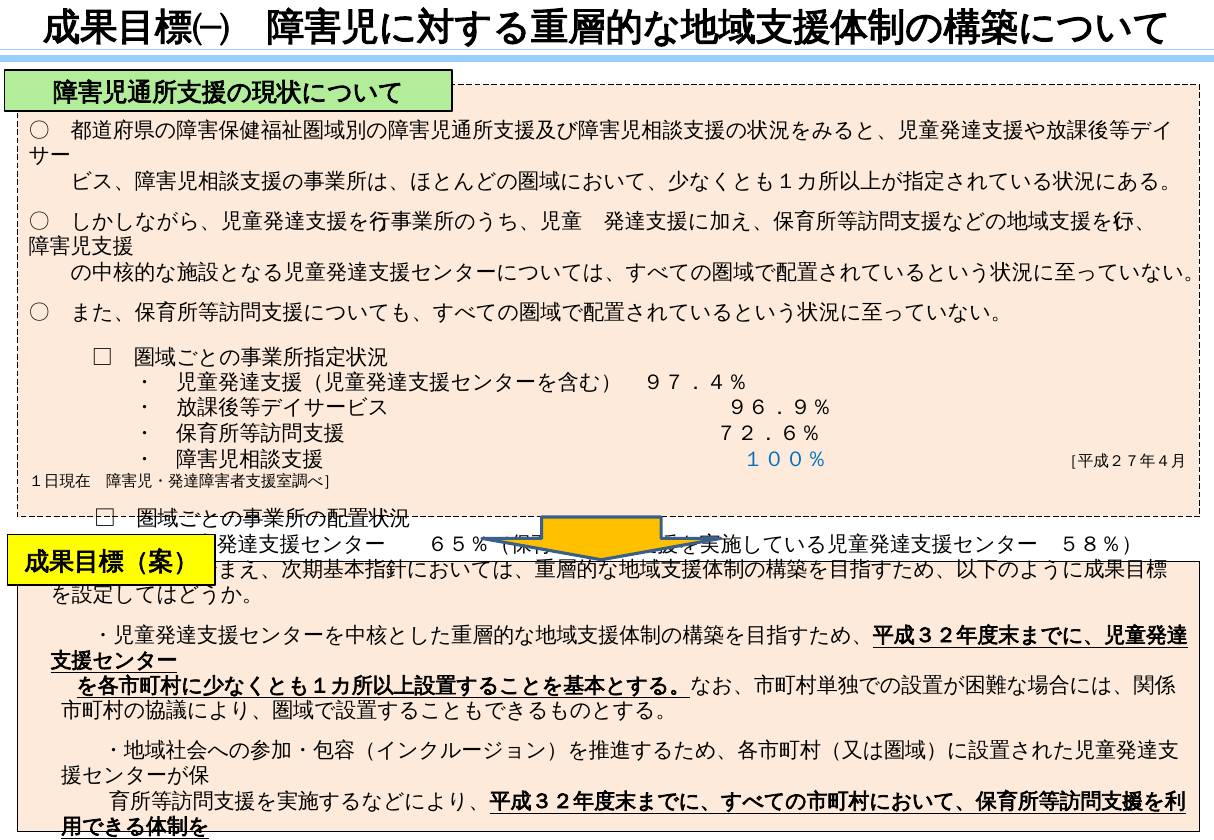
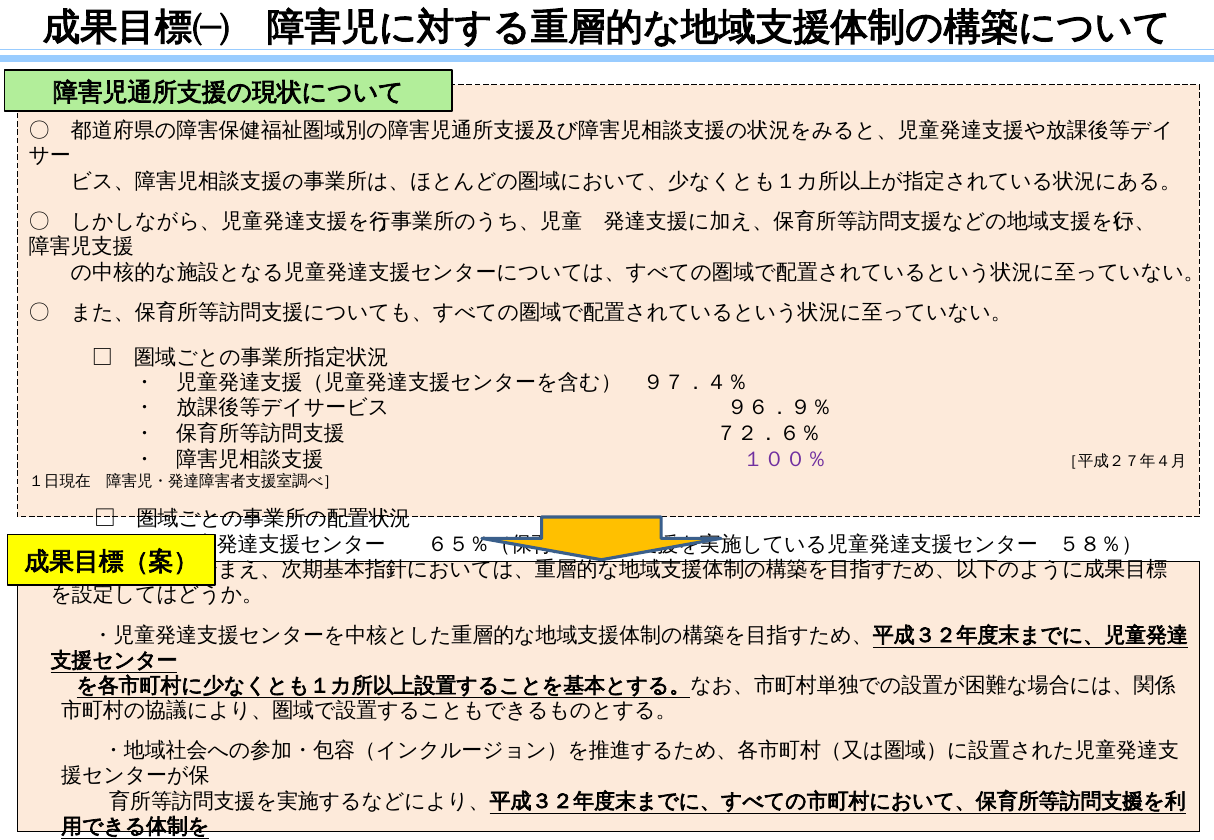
１００％ colour: blue -> purple (785, 459)
